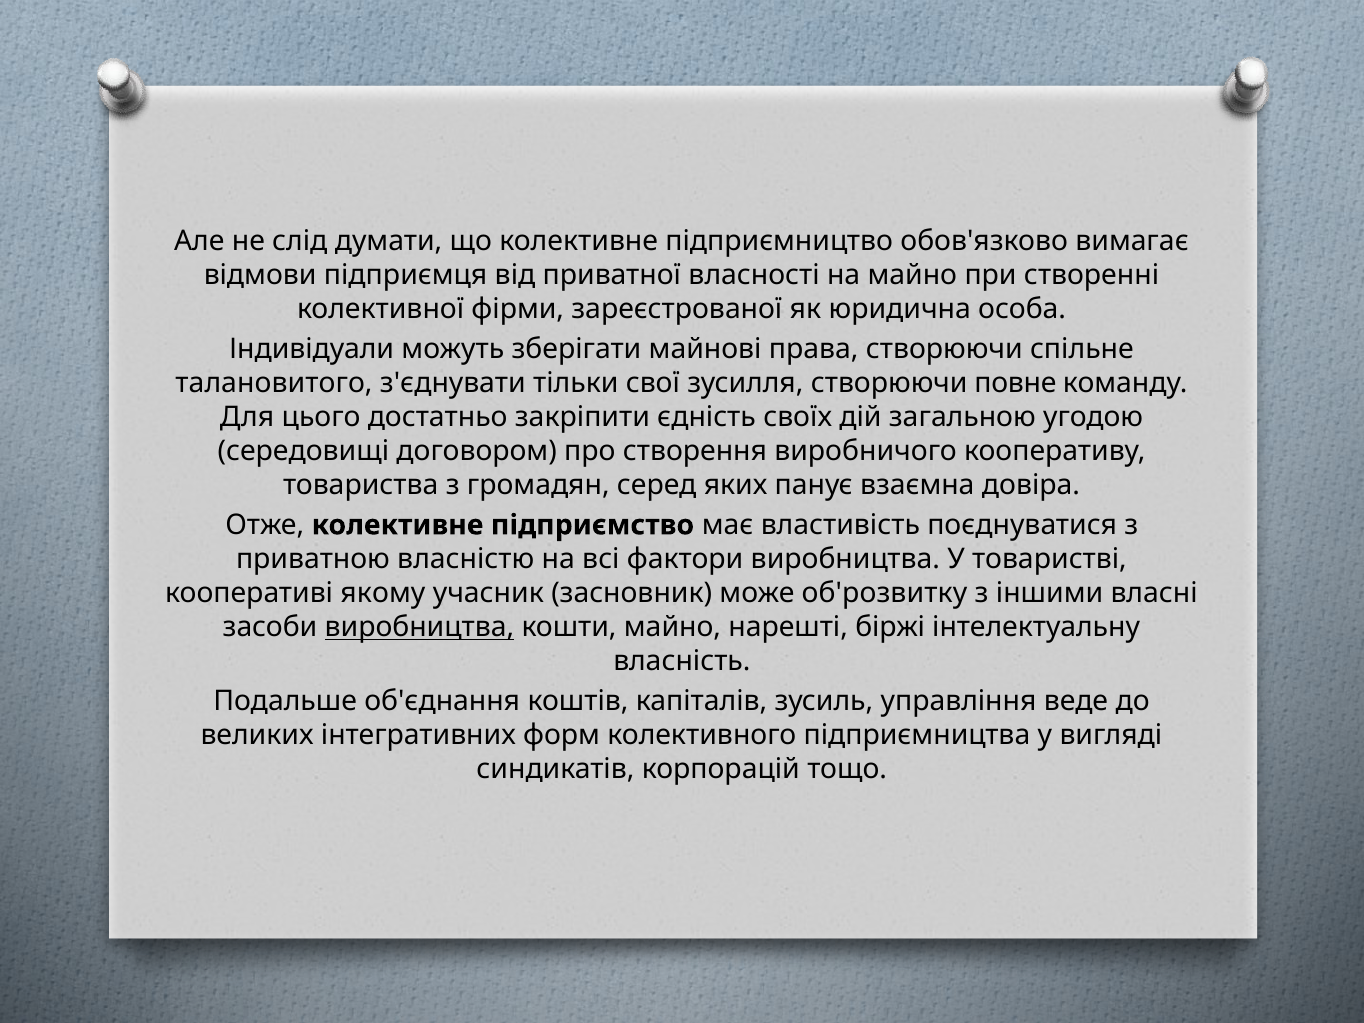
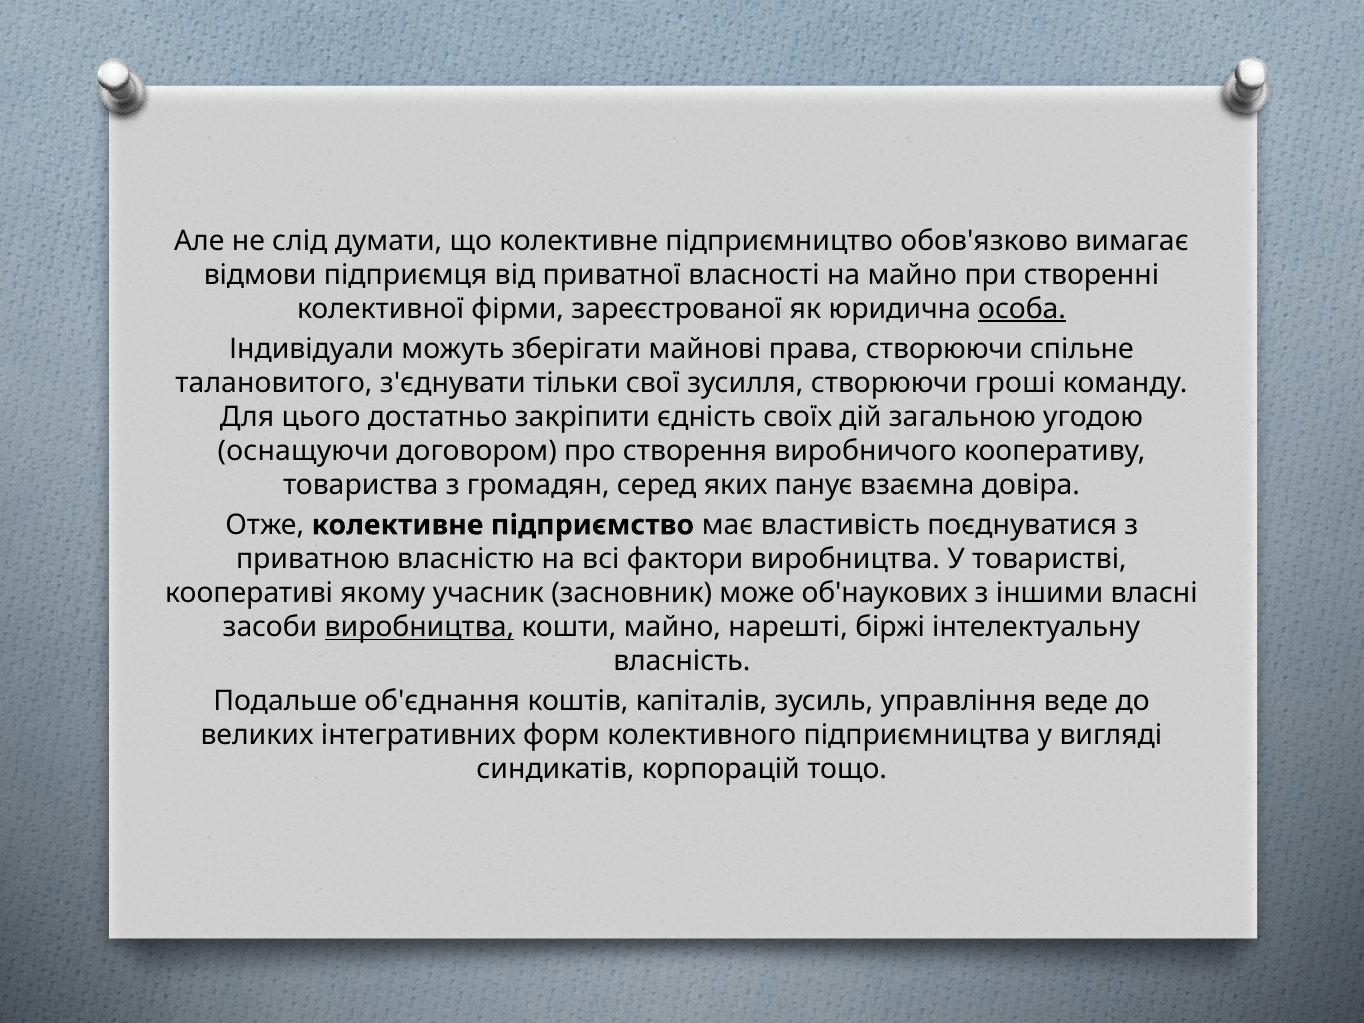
особа underline: none -> present (1022, 309)
повне: повне -> гроші (1015, 383)
середовищі: середовищі -> оснащуючи (303, 451)
об'розвитку: об'розвитку -> об'наукових (885, 593)
